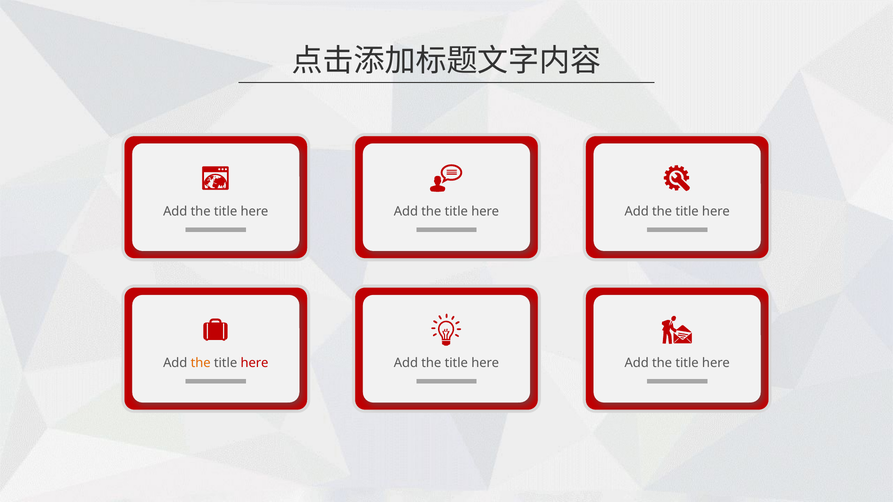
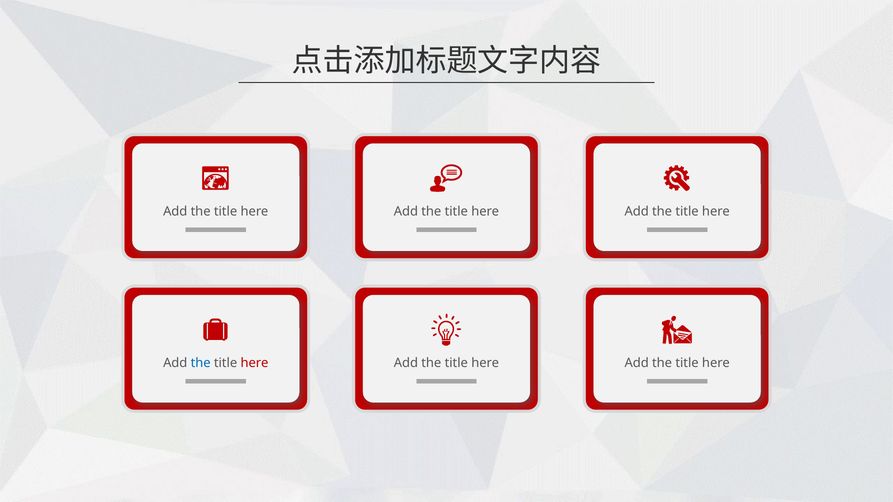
the colour: orange -> blue (201, 363)
